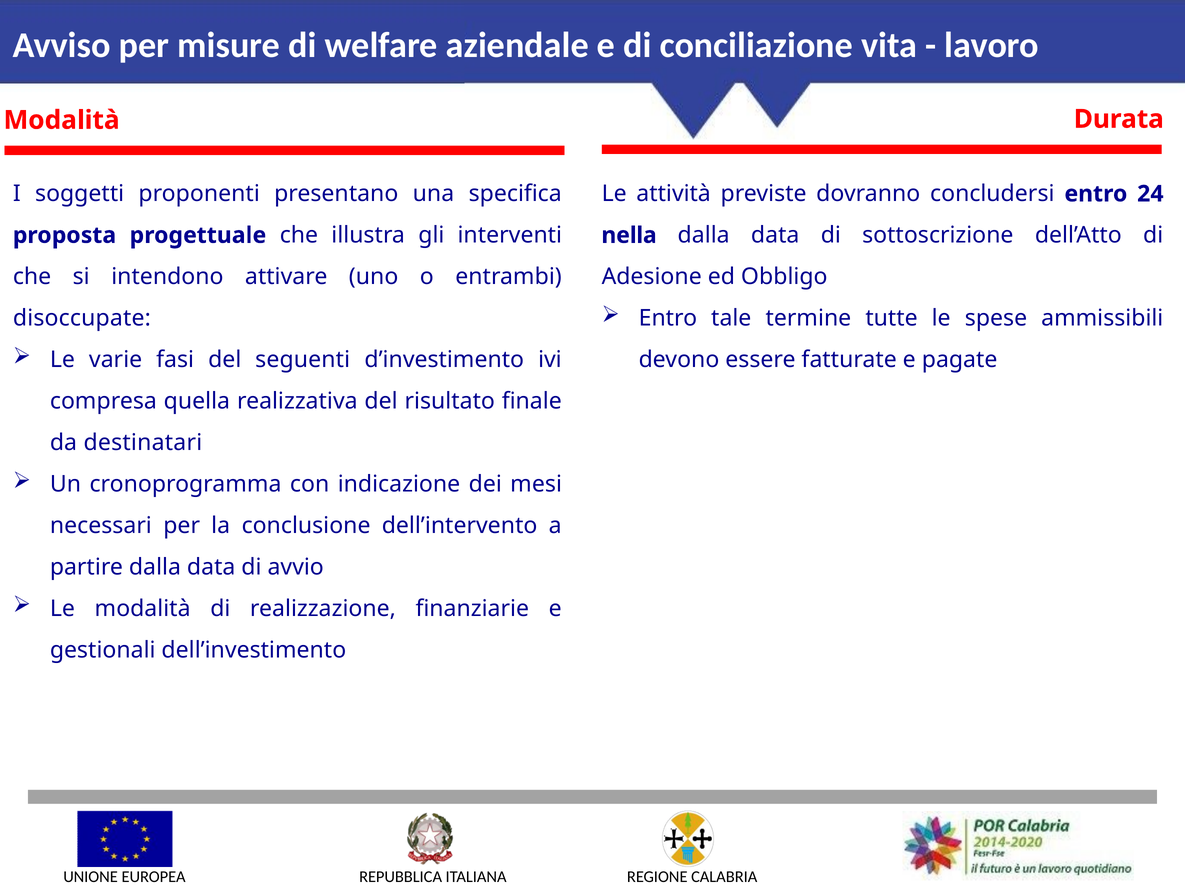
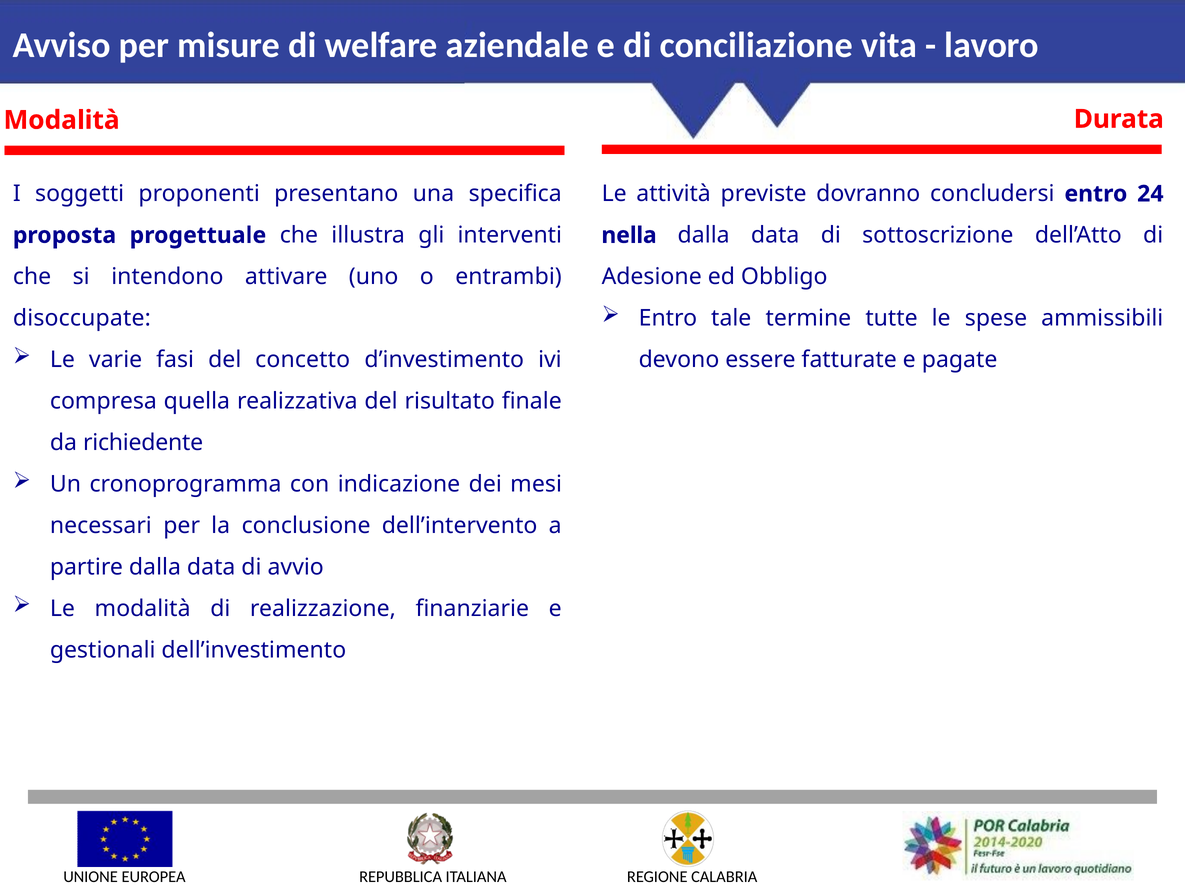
seguenti: seguenti -> concetto (303, 360)
destinatari: destinatari -> richiedente (143, 443)
